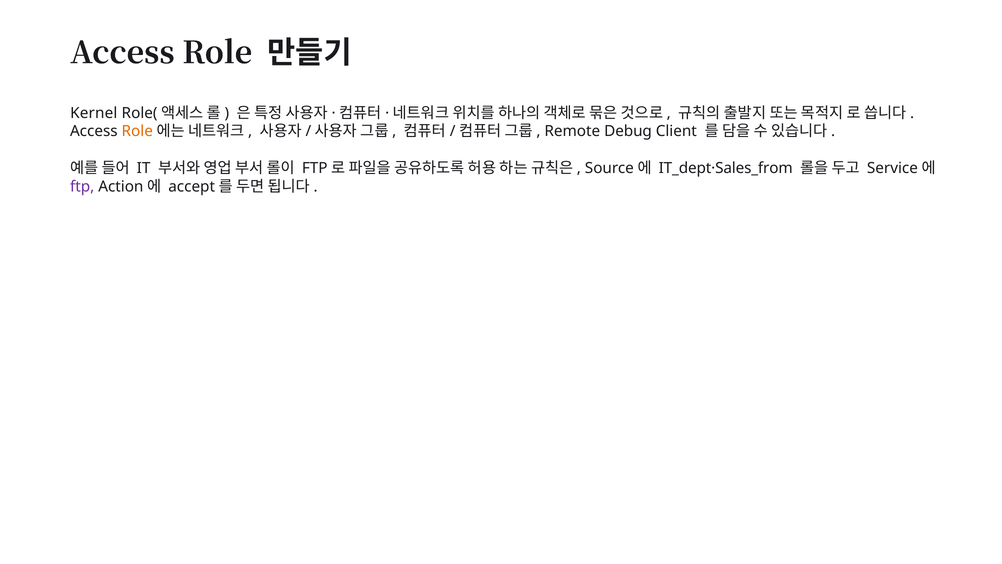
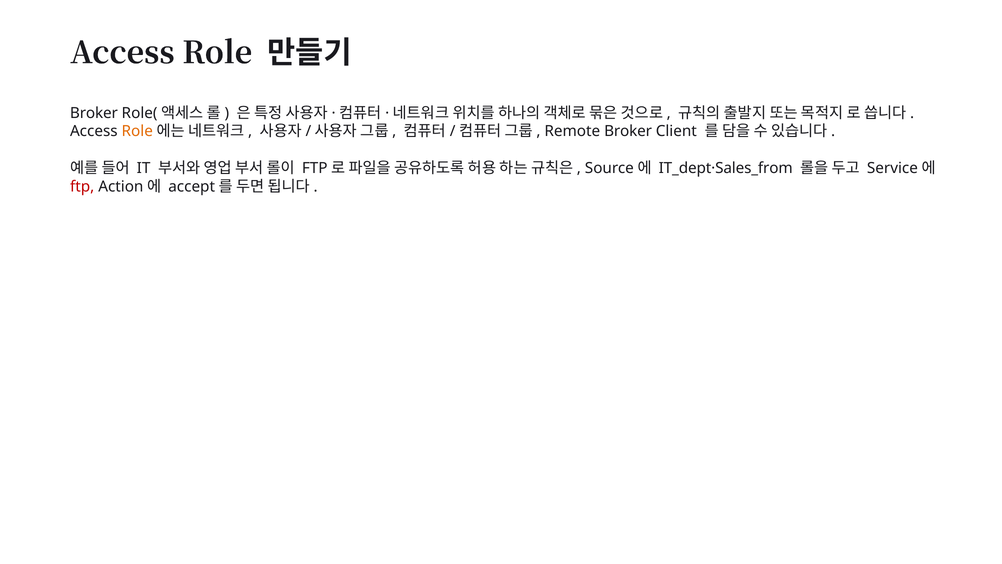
Kernel: Kernel -> Broker (94, 113)
Remote Debug: Debug -> Broker (628, 131)
ftp colour: purple -> red (82, 186)
